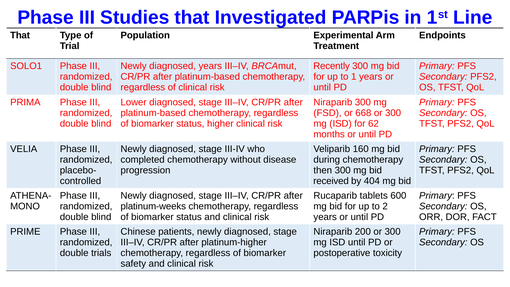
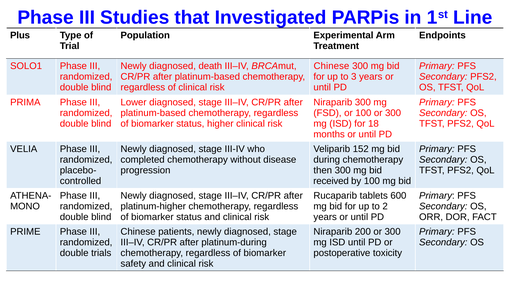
That: That -> Plus (20, 35)
diagnosed years: years -> death (210, 66)
Recently: Recently -> Chinese (331, 66)
1: 1 -> 3 (354, 77)
or 668: 668 -> 100 (363, 113)
62: 62 -> 18 (373, 124)
160: 160 -> 152 (361, 149)
by 404: 404 -> 100 (372, 181)
platinum-weeks: platinum-weeks -> platinum-higher (153, 206)
platinum-higher: platinum-higher -> platinum-during (234, 242)
